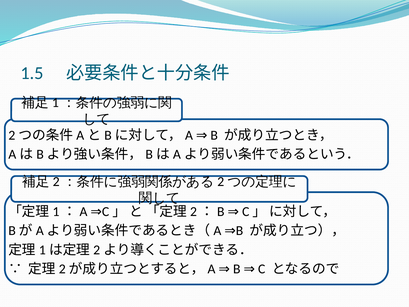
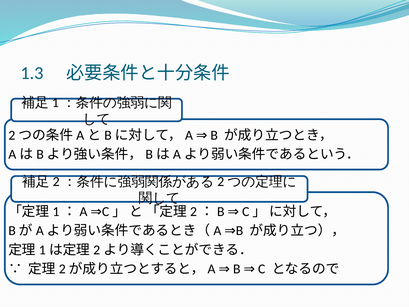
1.5: 1.5 -> 1.3 (32, 73)
